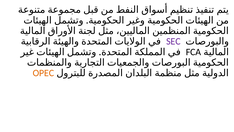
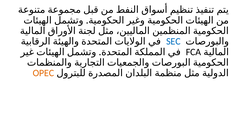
SEC colour: purple -> blue (173, 41)
